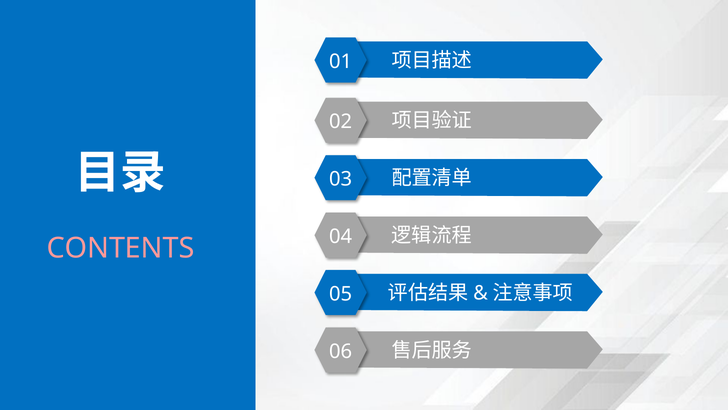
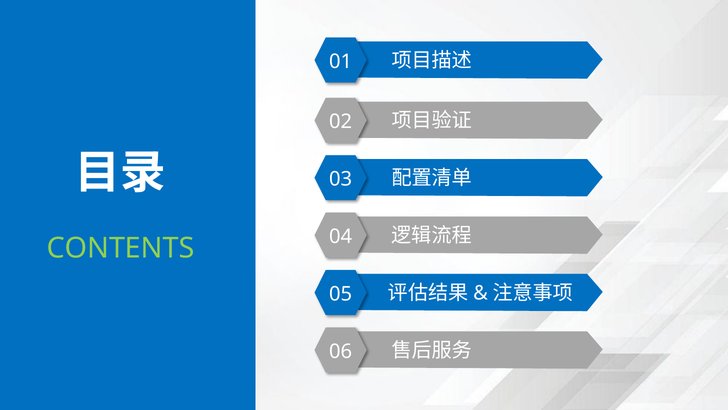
CONTENTS colour: pink -> light green (121, 248)
